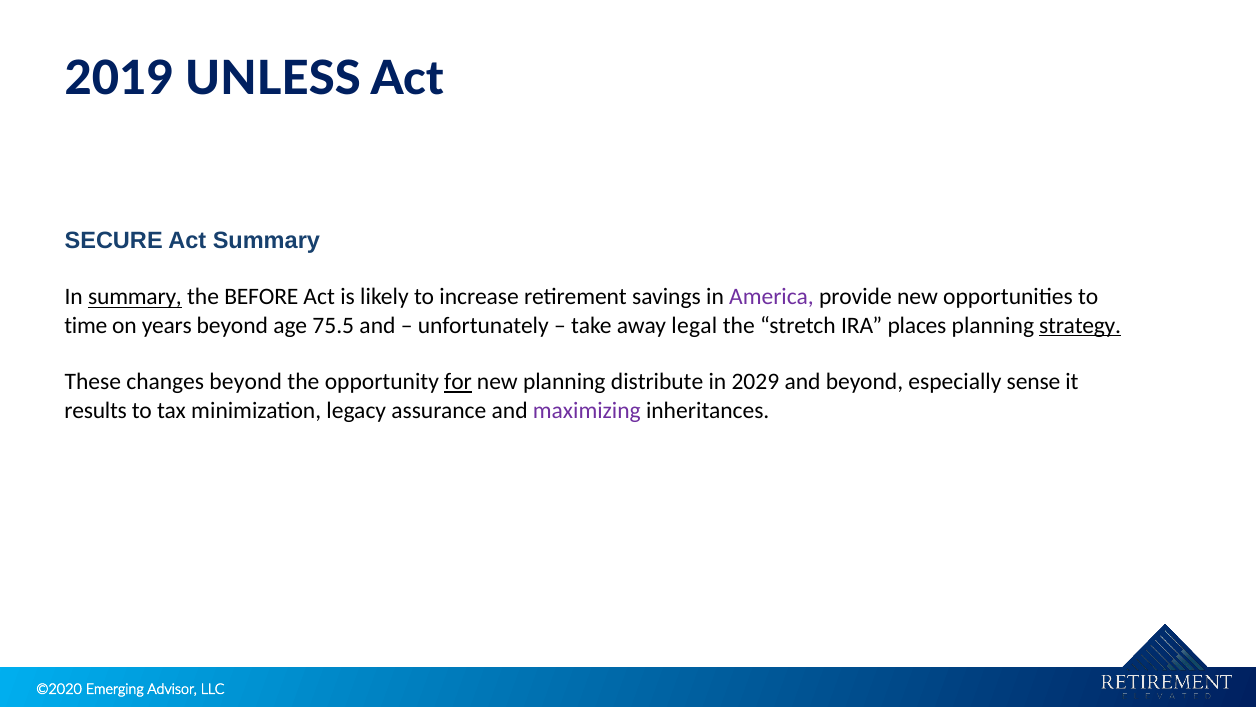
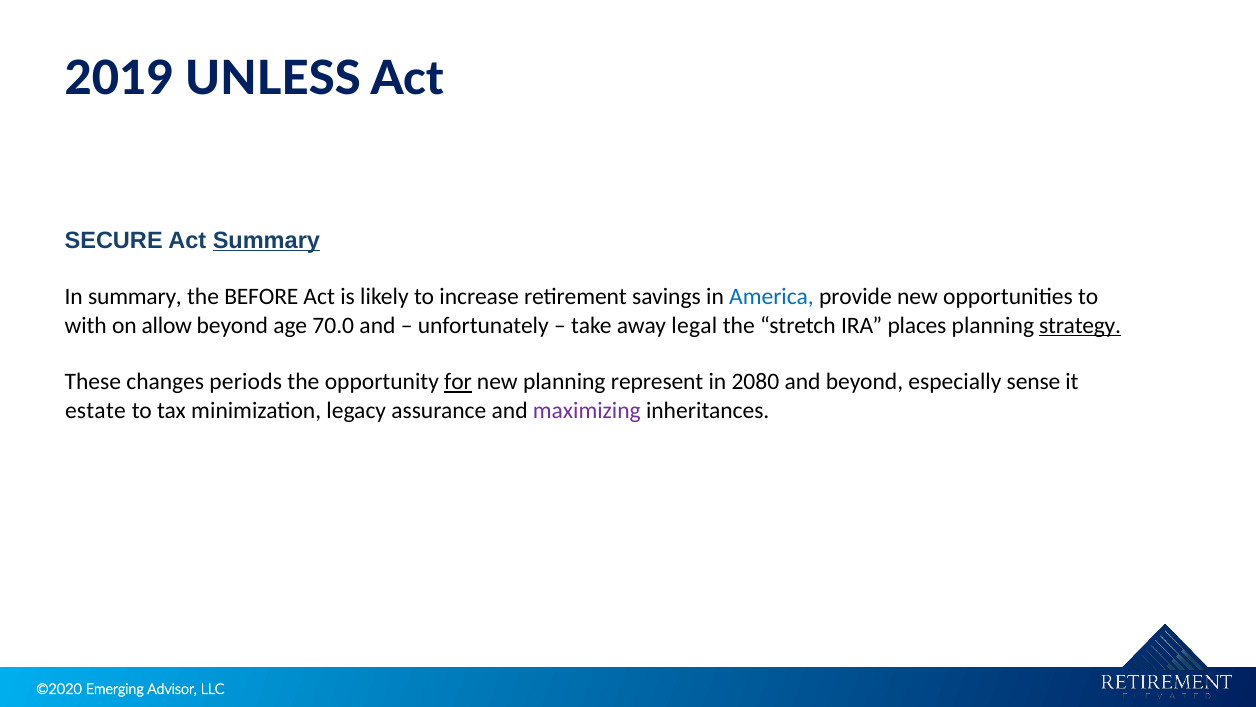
Summary underline: none -> present (266, 240)
summary underline: present -> none (135, 297)
America colour: purple -> blue (772, 297)
time: time -> with (86, 325)
years: years -> allow (167, 325)
75.5: 75.5 -> 70.0 (333, 325)
changes beyond: beyond -> periods (246, 382)
distribute: distribute -> represent (657, 382)
2029: 2029 -> 2080 (755, 382)
results: results -> estate (95, 410)
